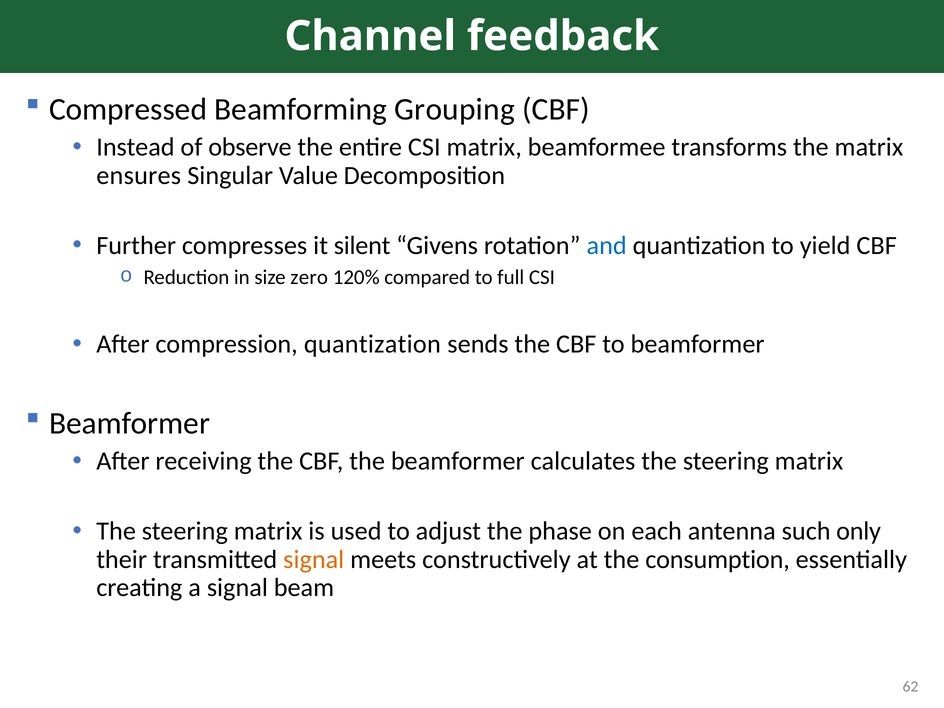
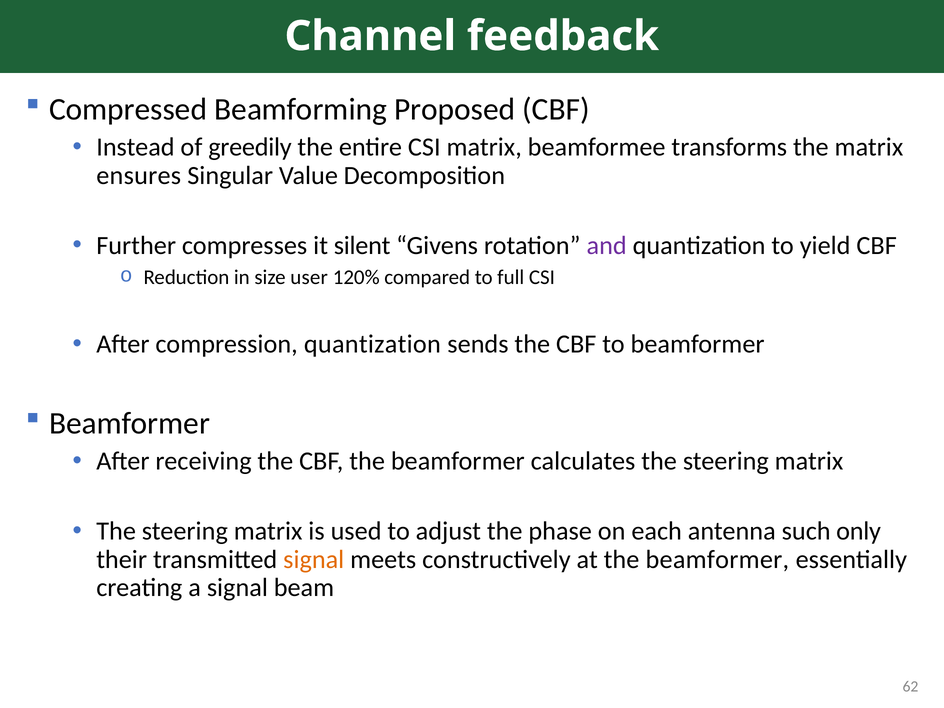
Grouping: Grouping -> Proposed (455, 110)
observe: observe -> greedily (250, 147)
and colour: blue -> purple (607, 245)
zero: zero -> user (309, 277)
at the consumption: consumption -> beamformer (717, 559)
